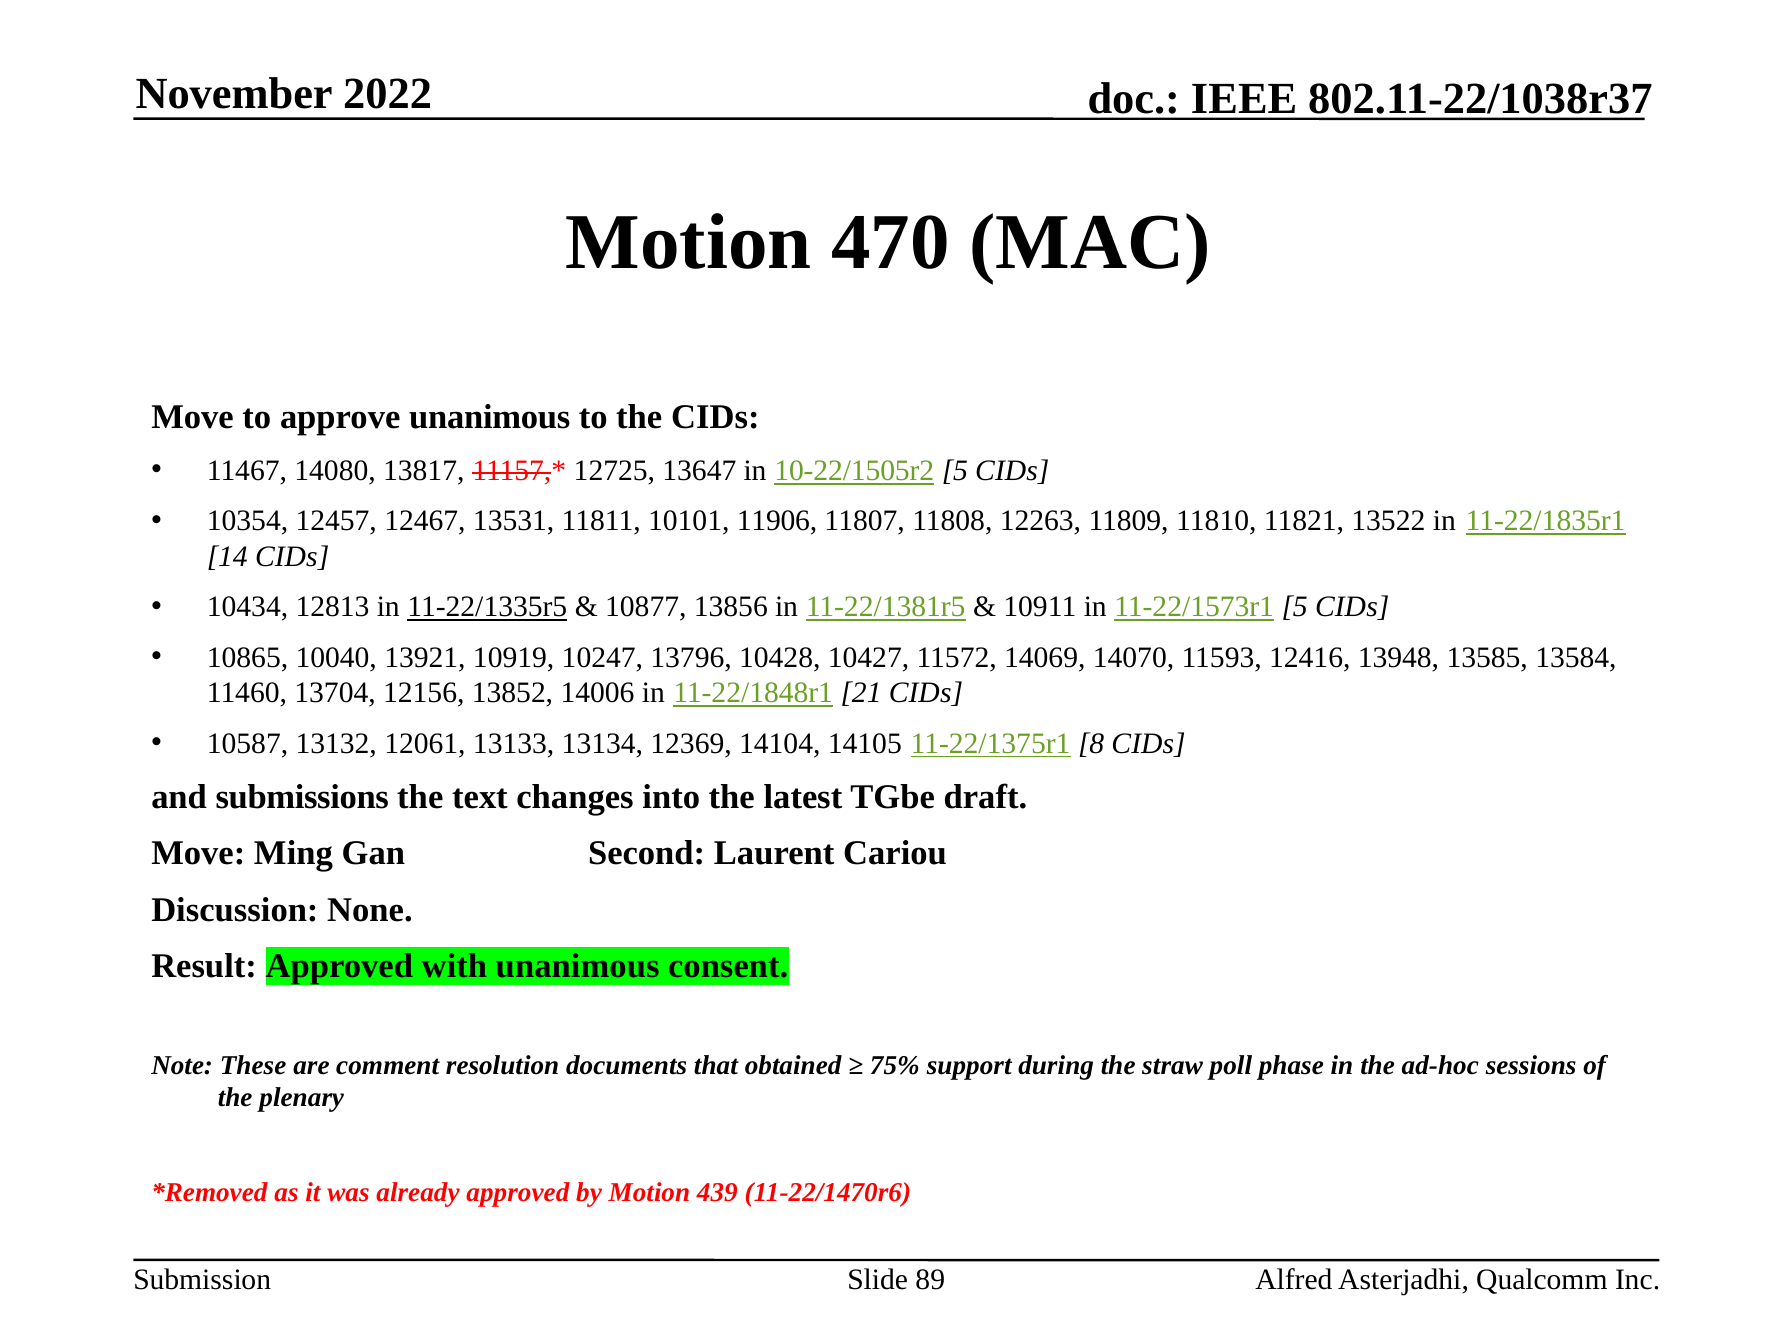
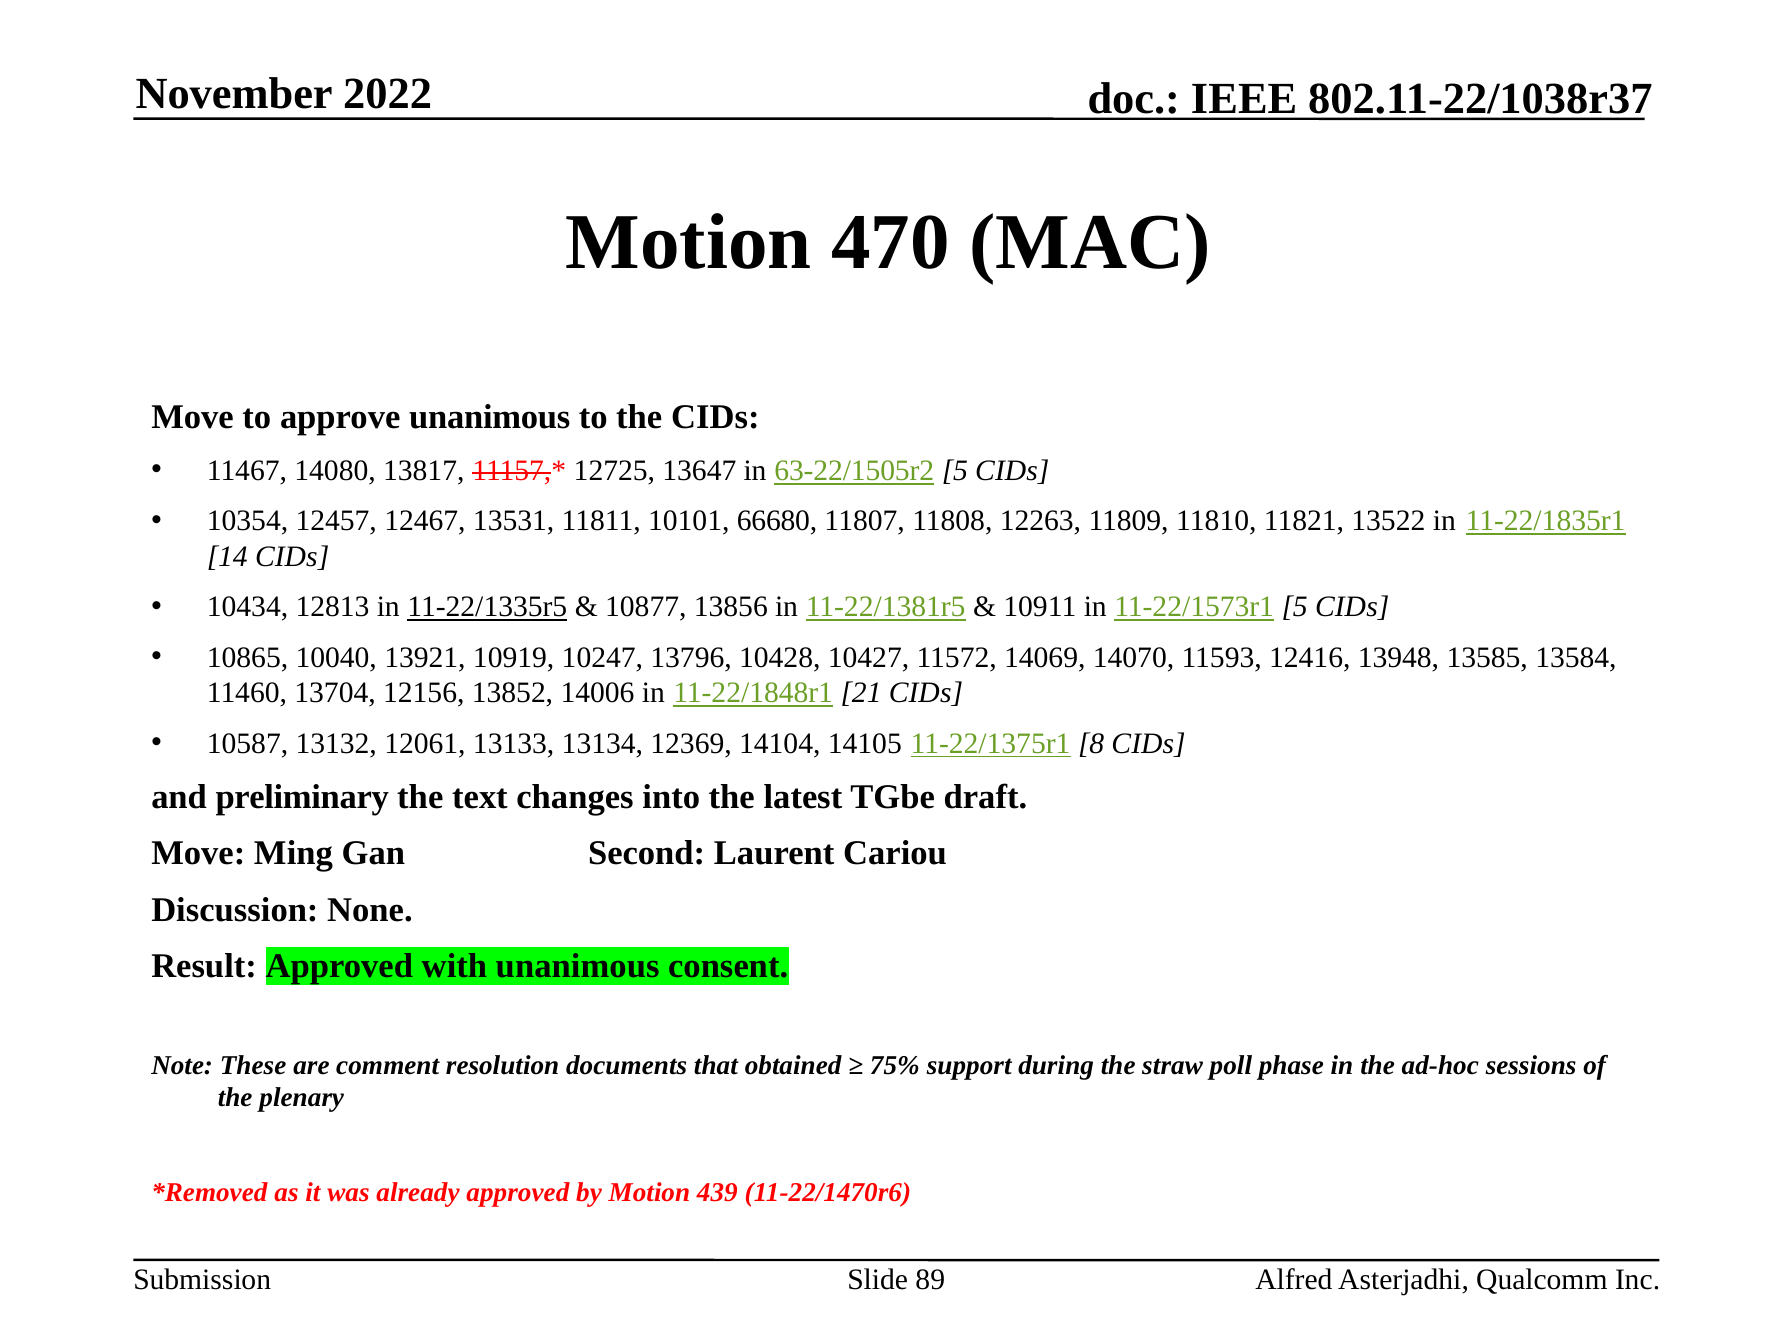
10-22/1505r2: 10-22/1505r2 -> 63-22/1505r2 (854, 470)
11906: 11906 -> 66680 (777, 521)
submissions: submissions -> preliminary (302, 797)
